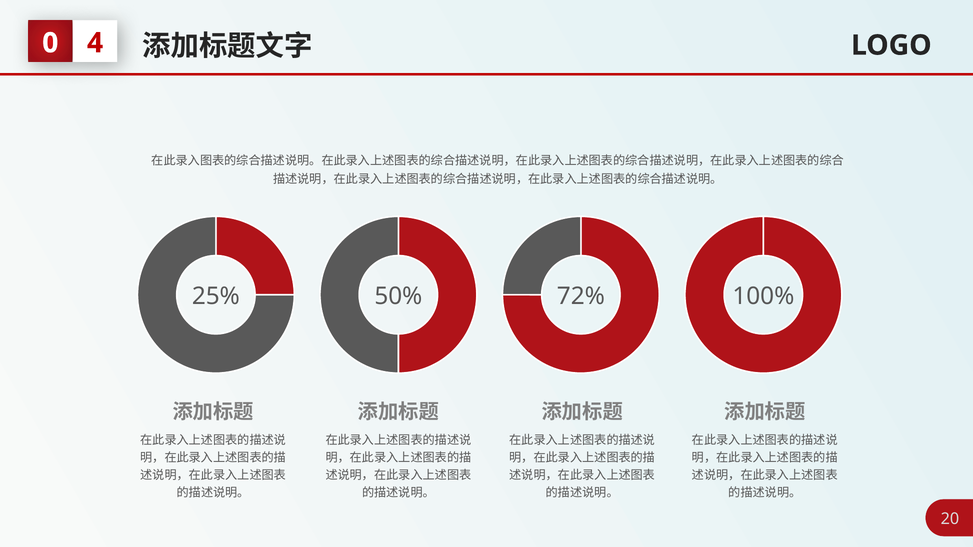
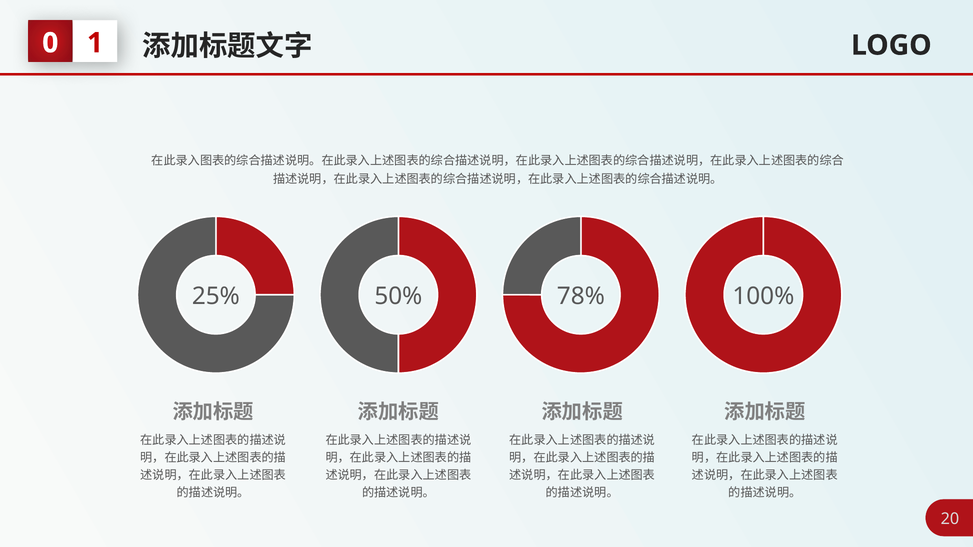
4: 4 -> 1 (95, 43)
72%: 72% -> 78% (581, 296)
